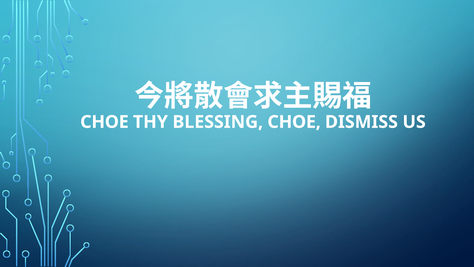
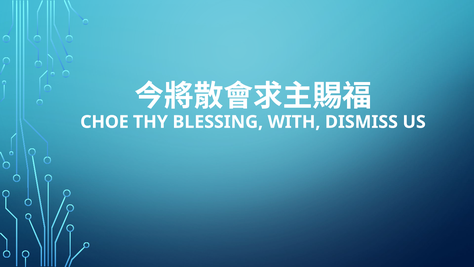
BLESSING CHOE: CHOE -> WITH (294, 122)
